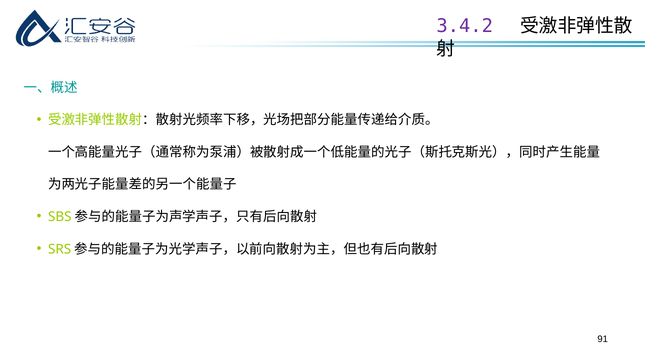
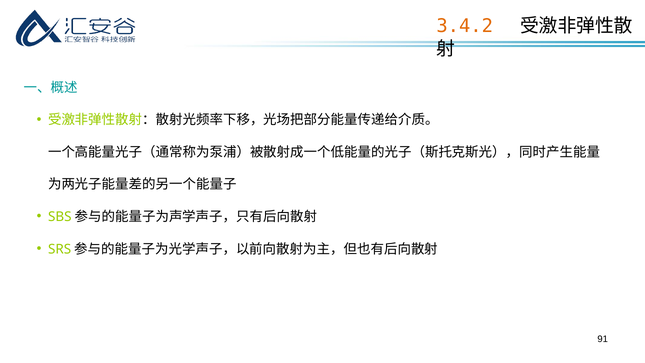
3.4.2 colour: purple -> orange (465, 26)
